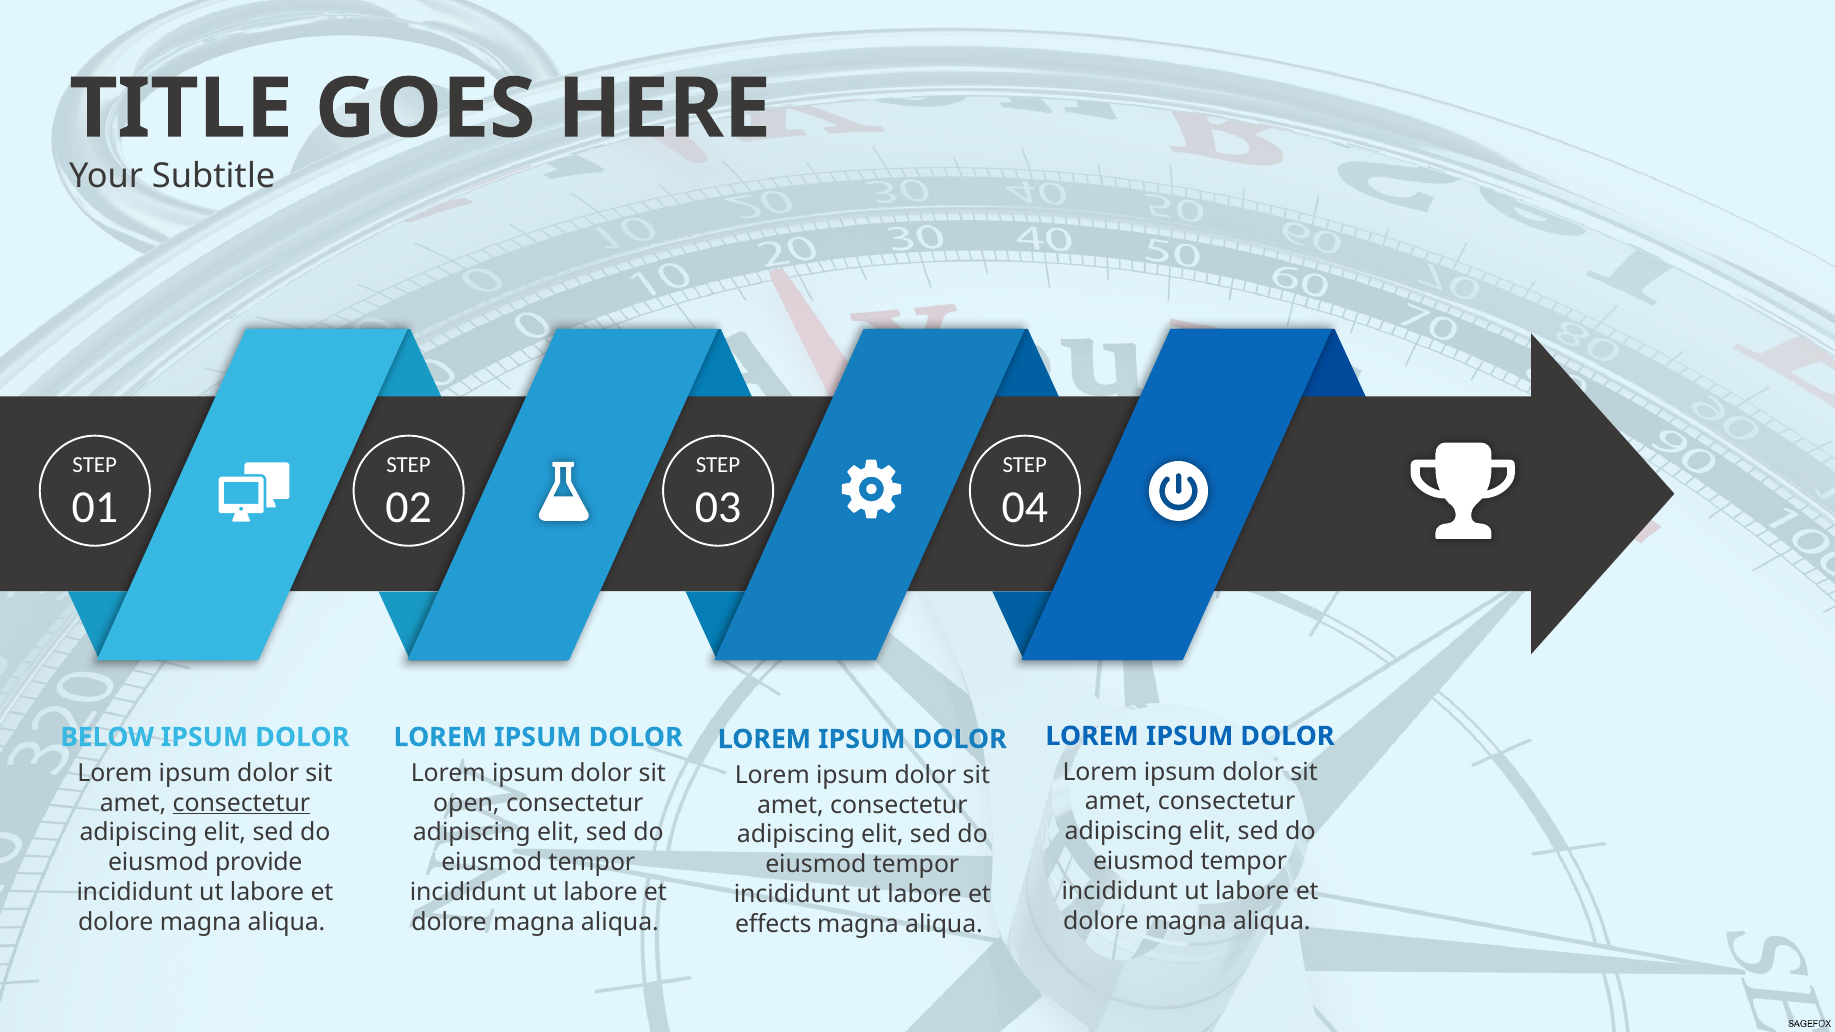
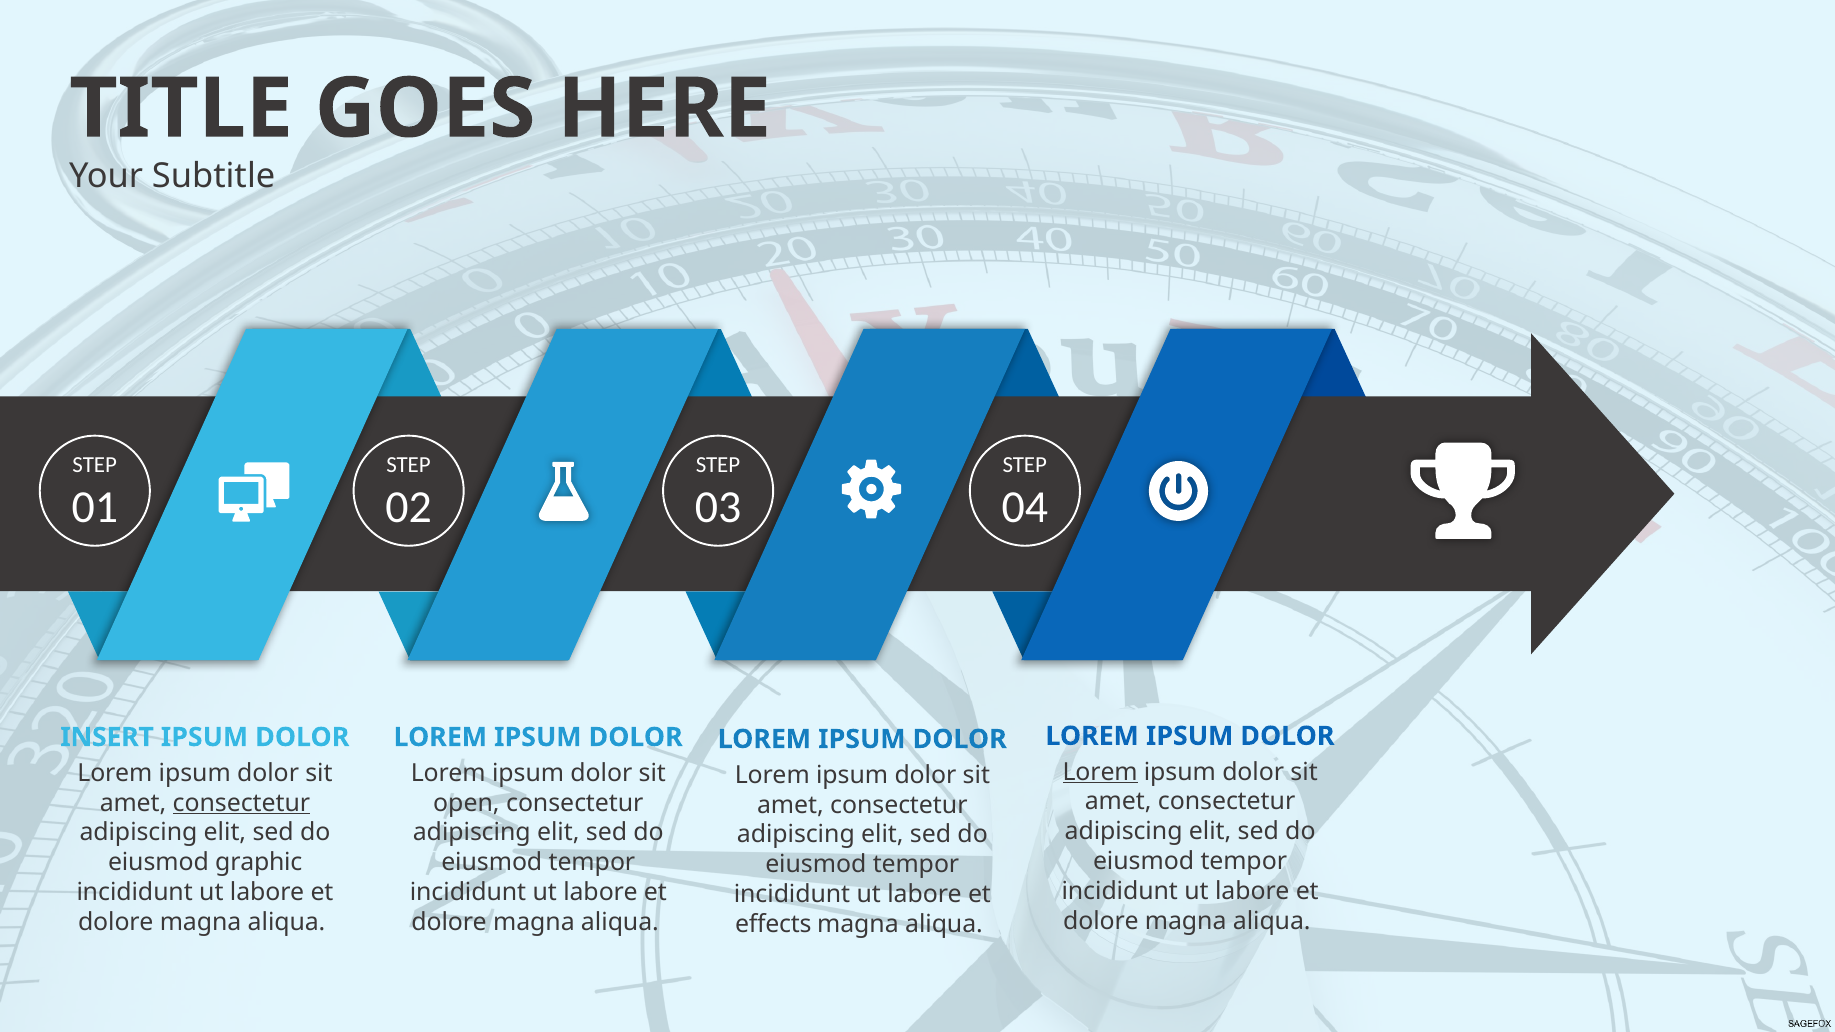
BELOW: BELOW -> INSERT (107, 737)
Lorem underline: none -> present (1100, 772)
provide: provide -> graphic (259, 863)
